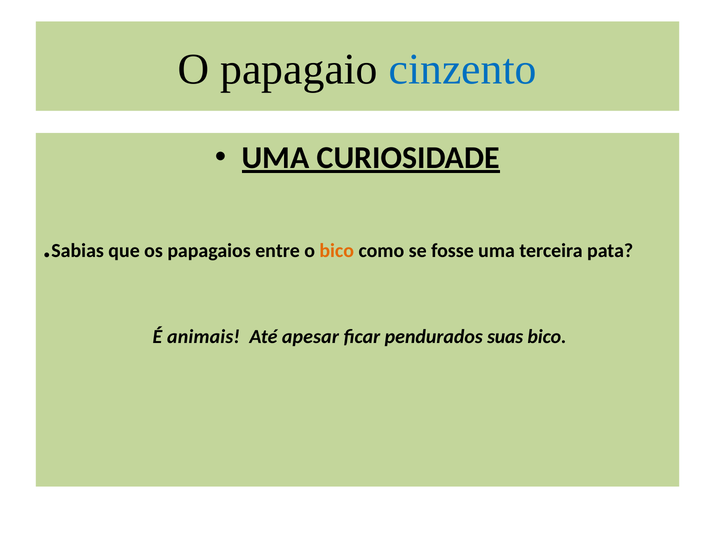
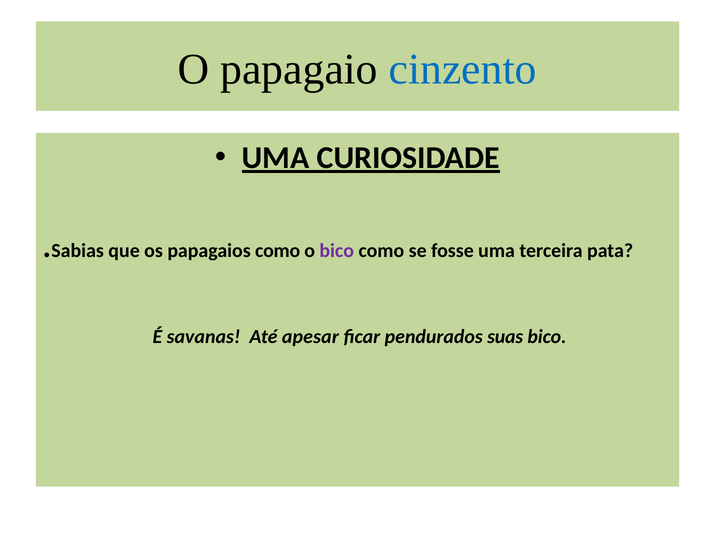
papagaios entre: entre -> como (278, 251)
bico colour: orange -> purple (337, 251)
animais: animais -> savanas (204, 337)
